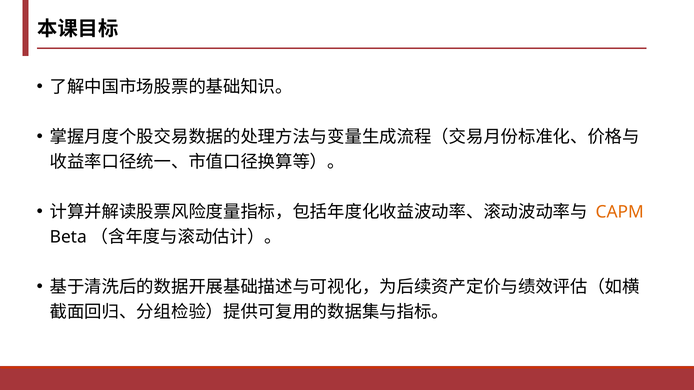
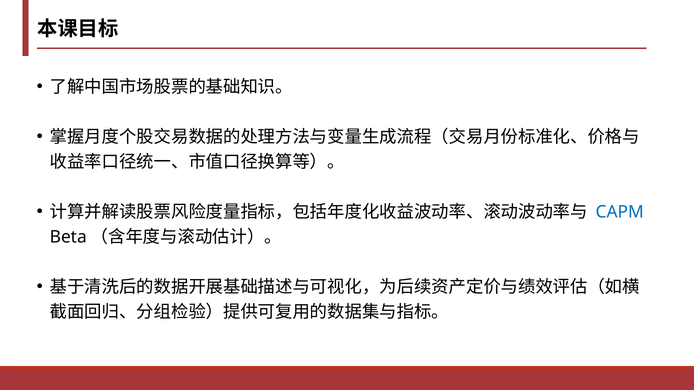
CAPM colour: orange -> blue (620, 212)
